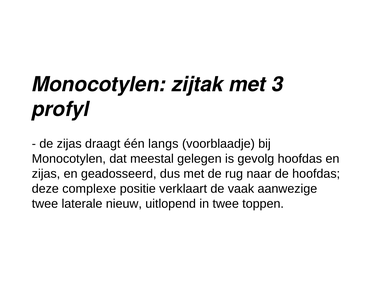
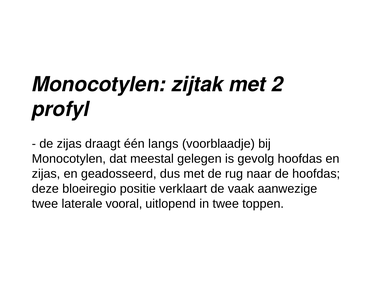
3: 3 -> 2 (277, 84)
complexe: complexe -> bloeiregio (89, 188)
nieuw: nieuw -> vooral (124, 203)
